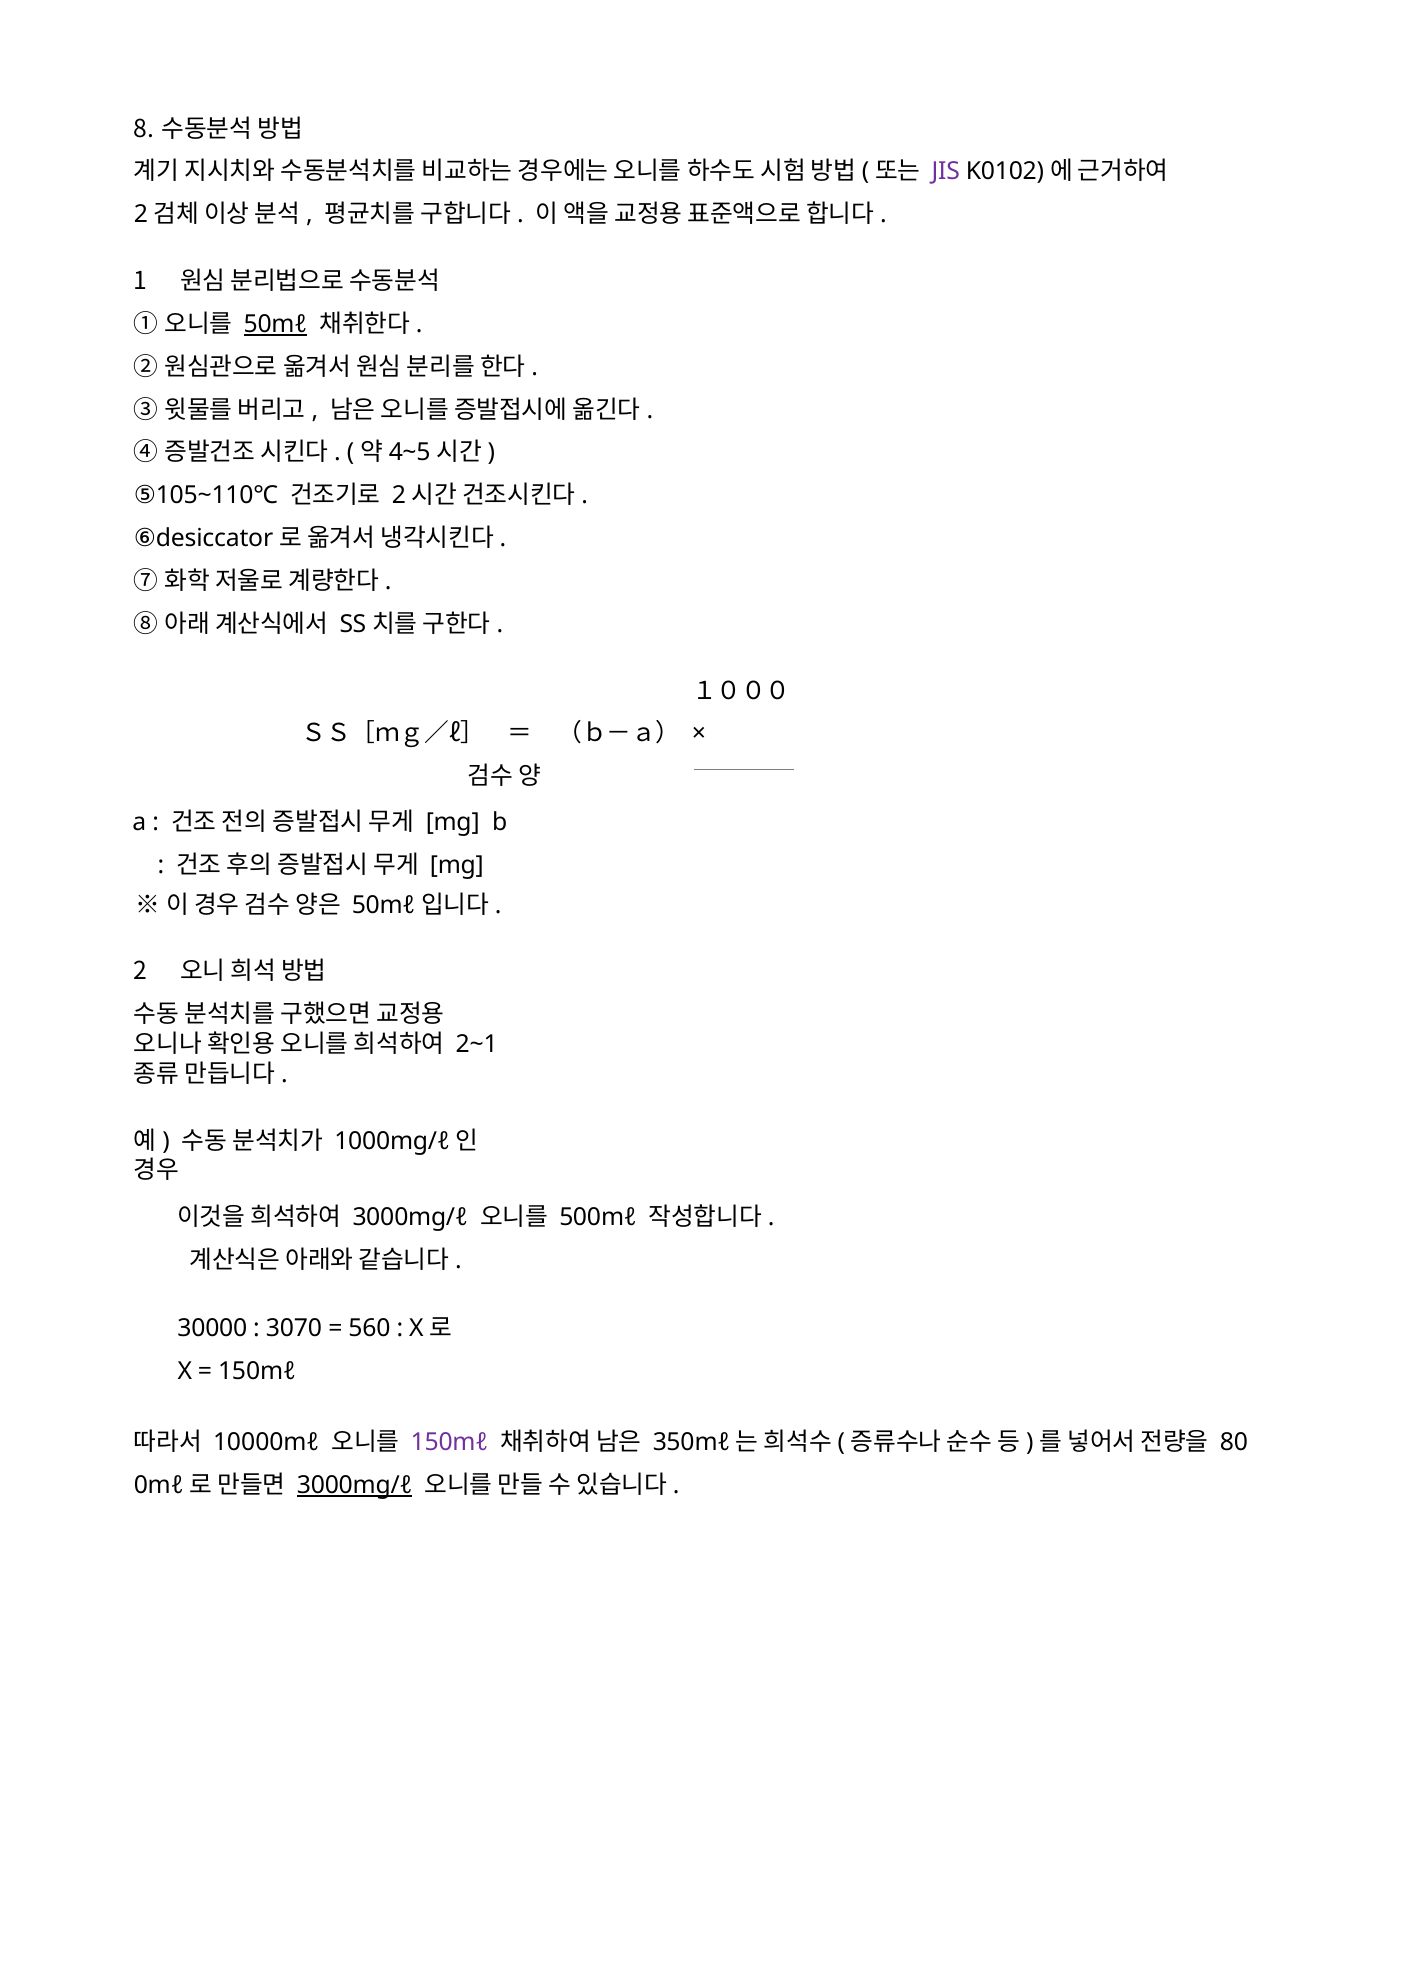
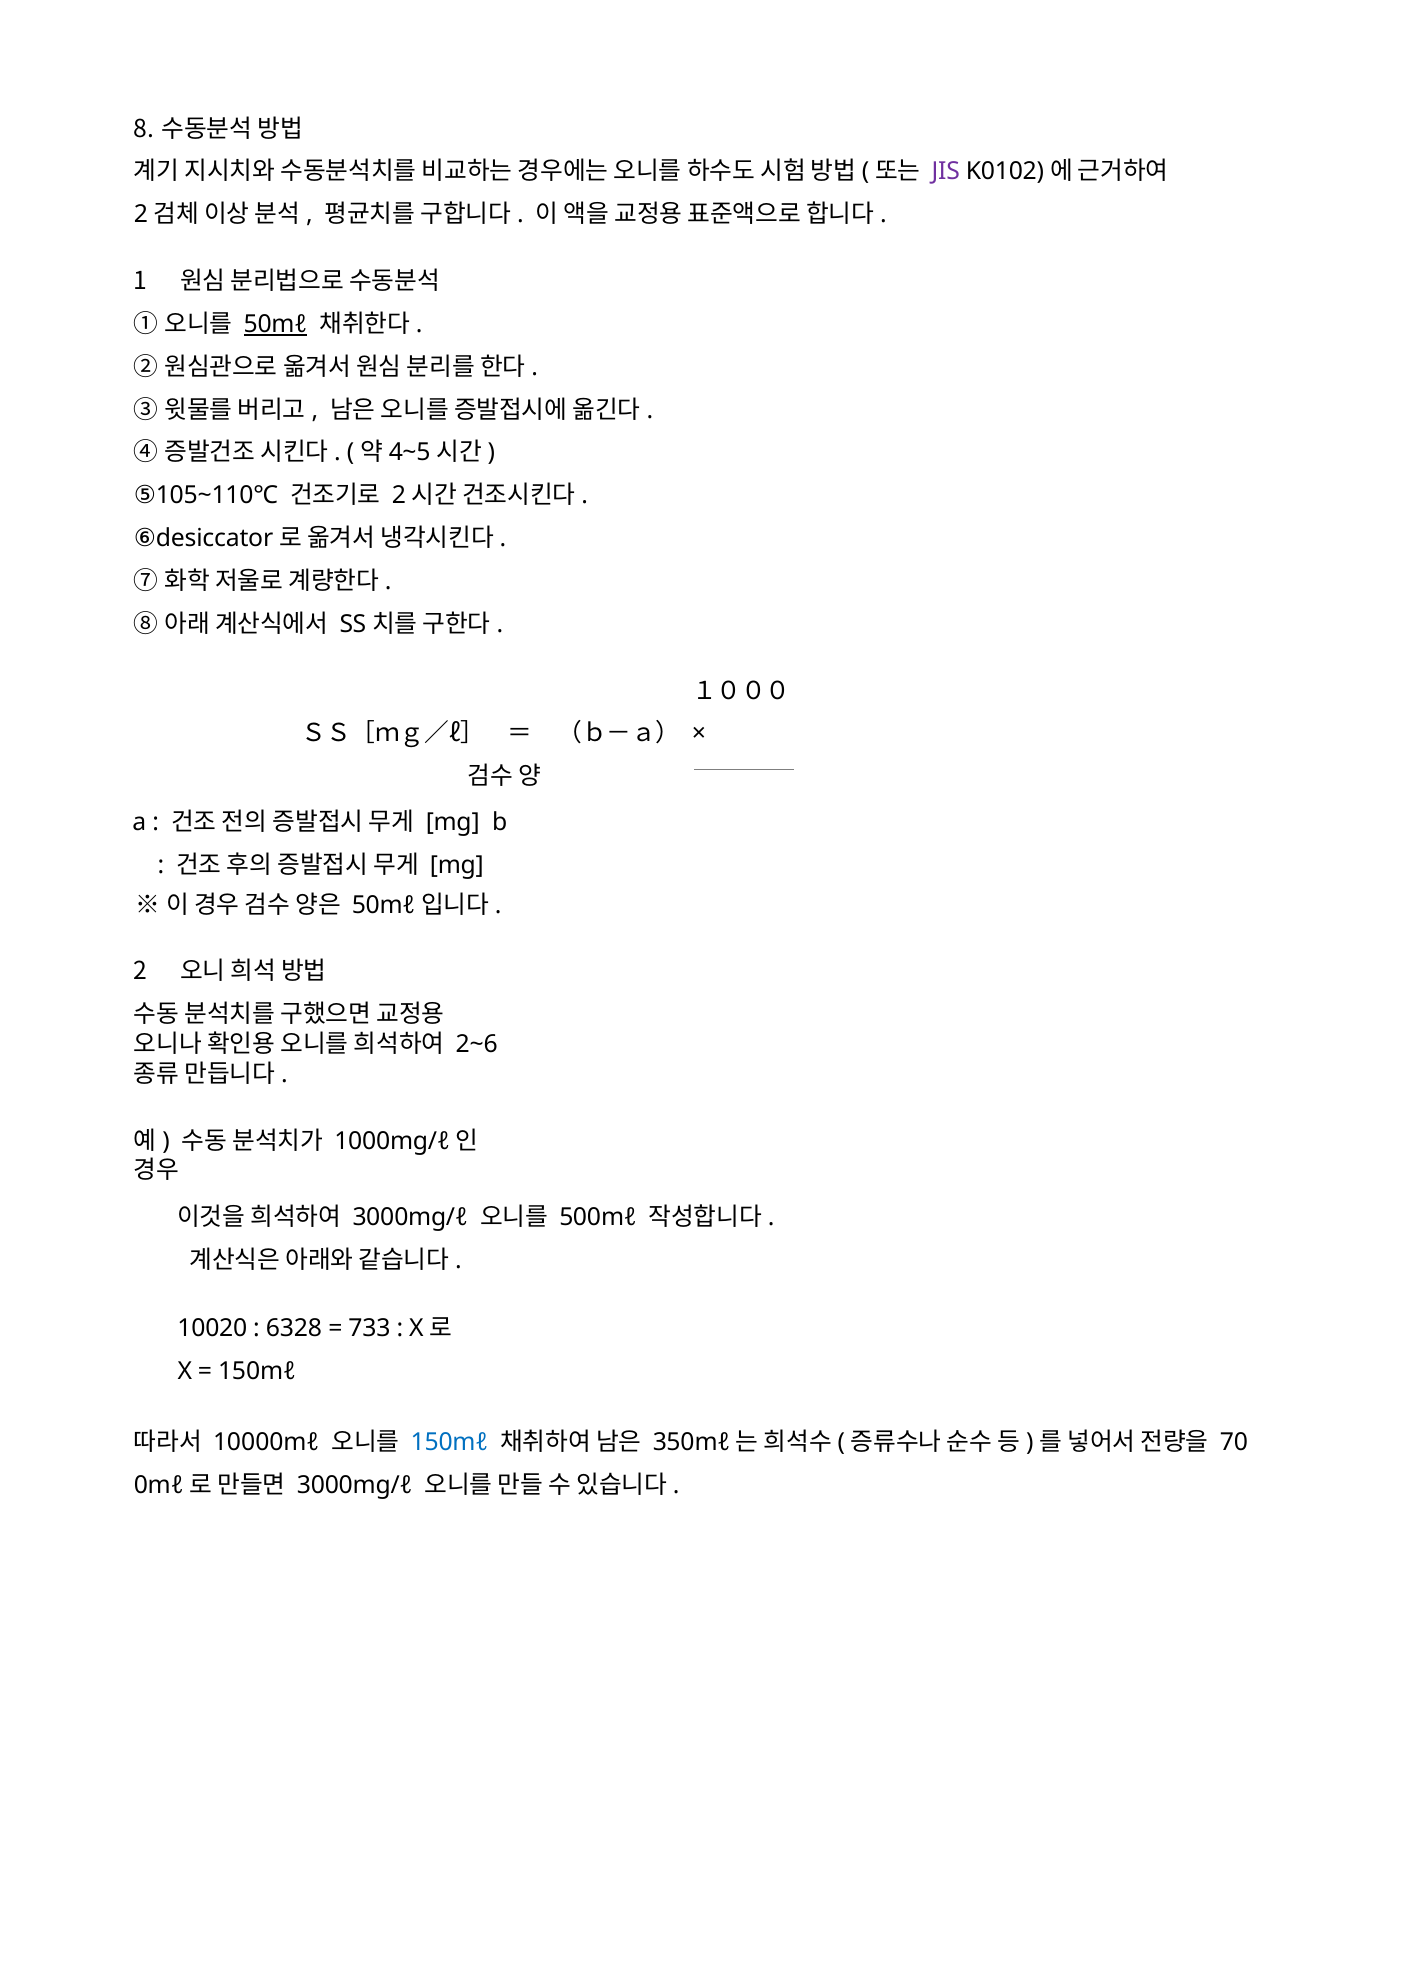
2~1: 2~1 -> 2~6 (477, 1044)
30000: 30000 -> 10020 (212, 1329)
3070: 3070 -> 6328 (294, 1329)
560: 560 -> 733 (369, 1329)
150mℓ colour: purple -> blue (449, 1443)
80: 80 -> 70 (1234, 1443)
3000mg/ℓ underline: present -> none (355, 1485)
